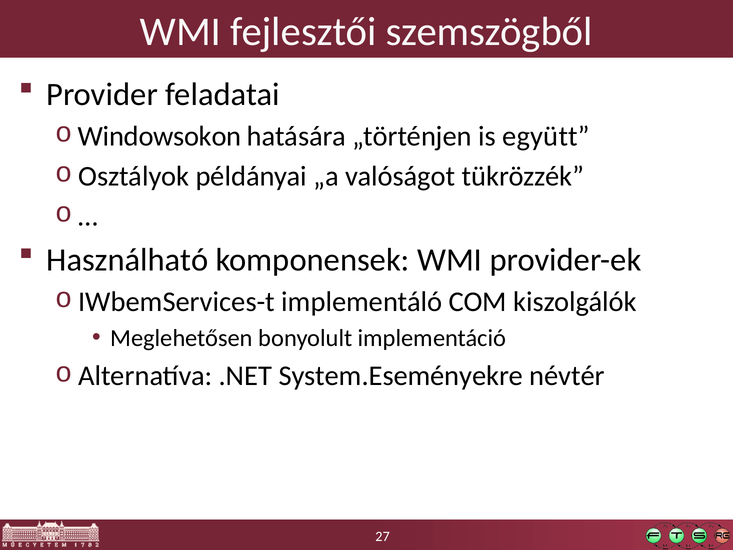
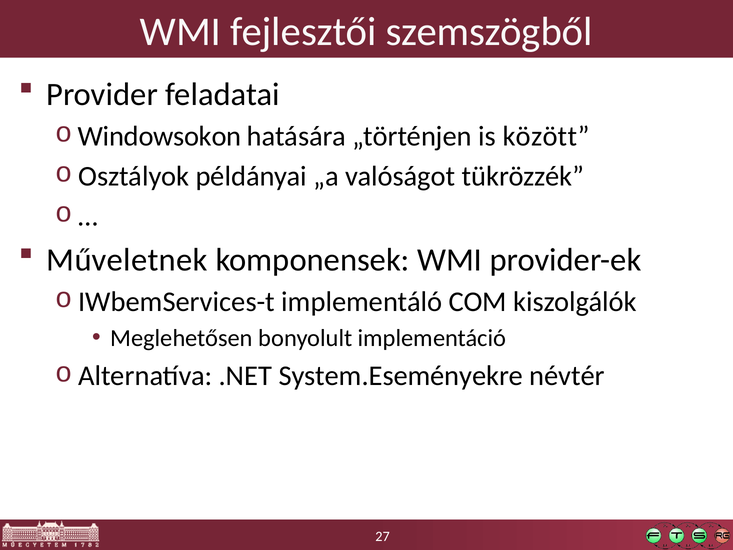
együtt: együtt -> között (546, 136)
Használható: Használható -> Műveletnek (127, 260)
